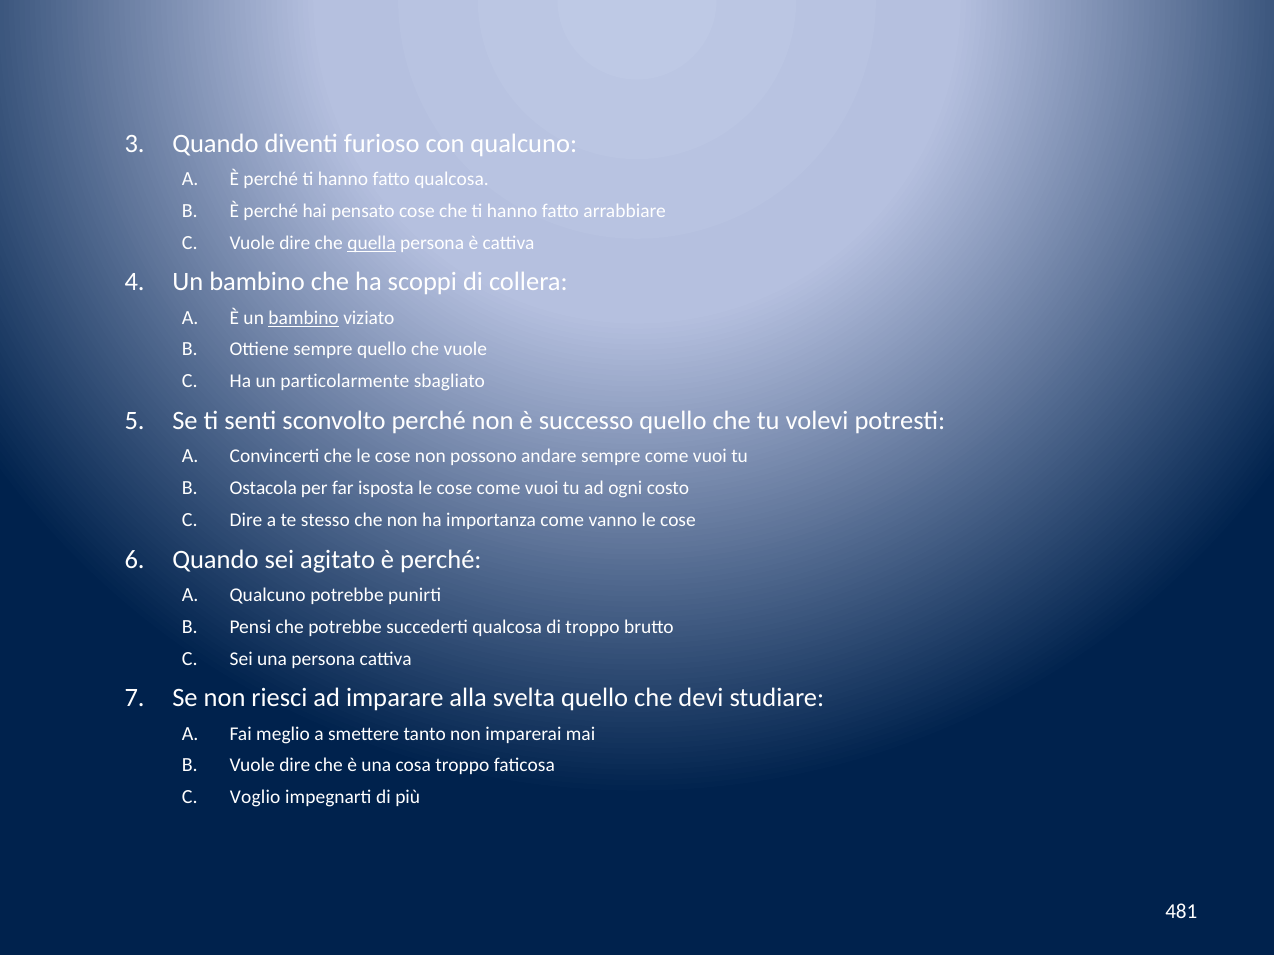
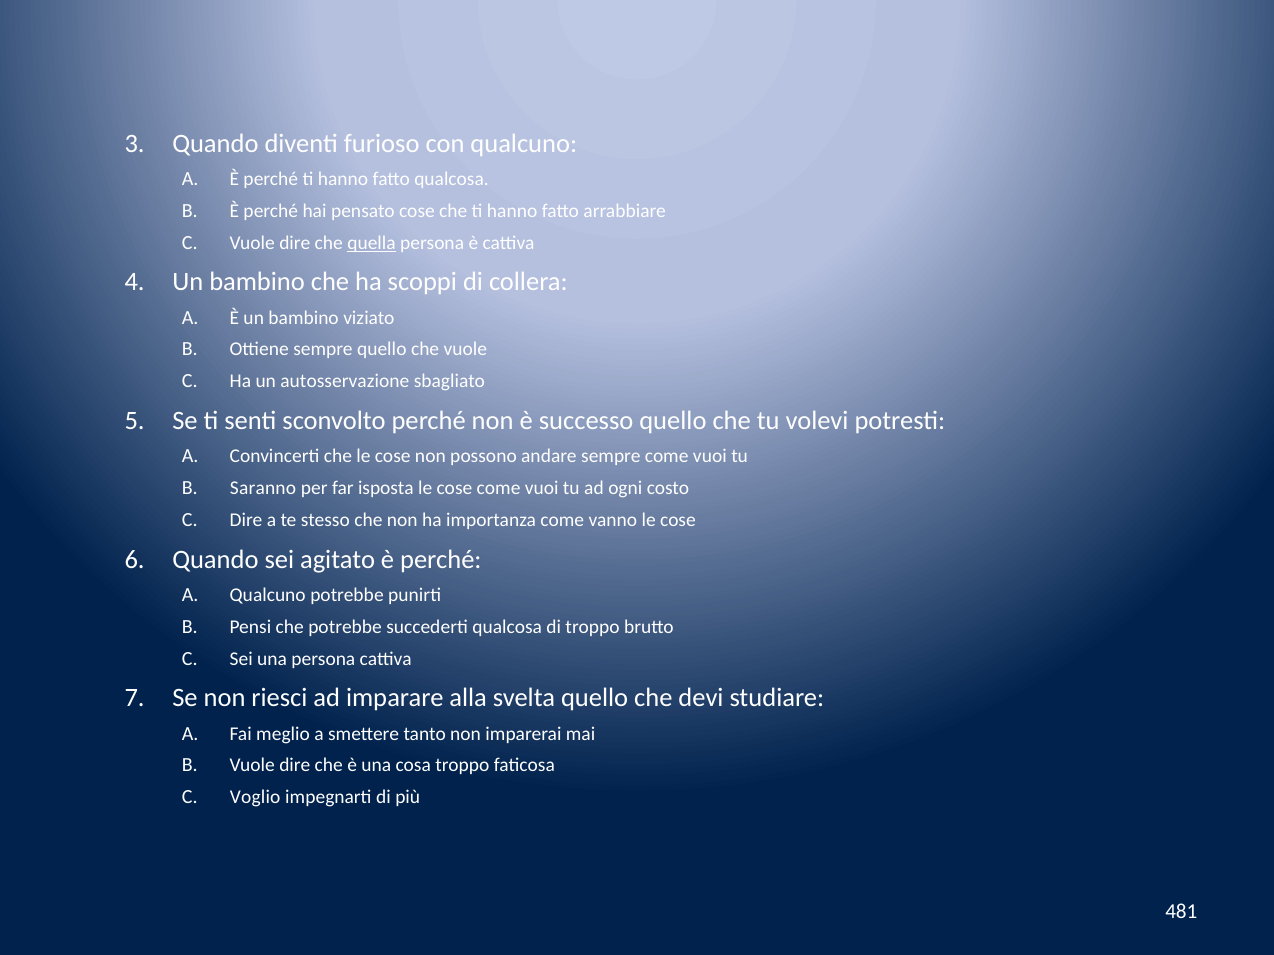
bambino underline: present -> none (304, 318)
particolarmente: particolarmente -> autosservazione (345, 382)
Ostacola: Ostacola -> Saranno (263, 488)
